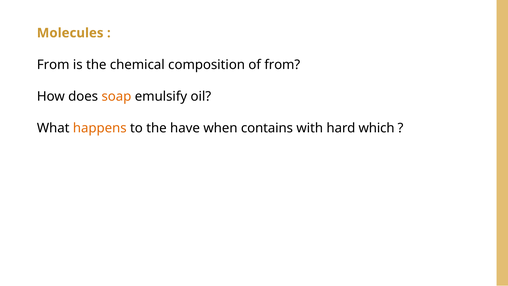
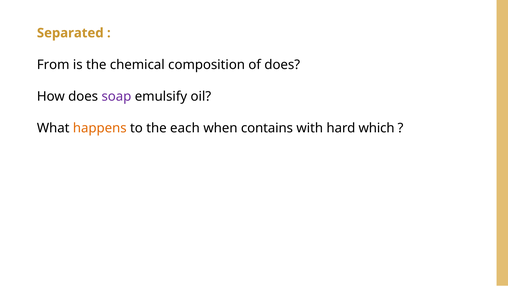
Molecules: Molecules -> Separated (70, 33)
of from: from -> does (282, 65)
soap colour: orange -> purple (116, 96)
have: have -> each (185, 128)
